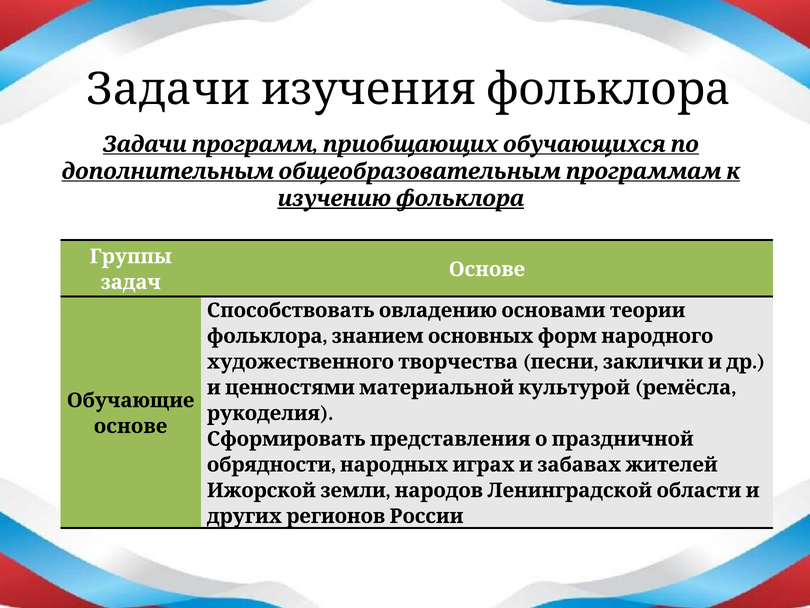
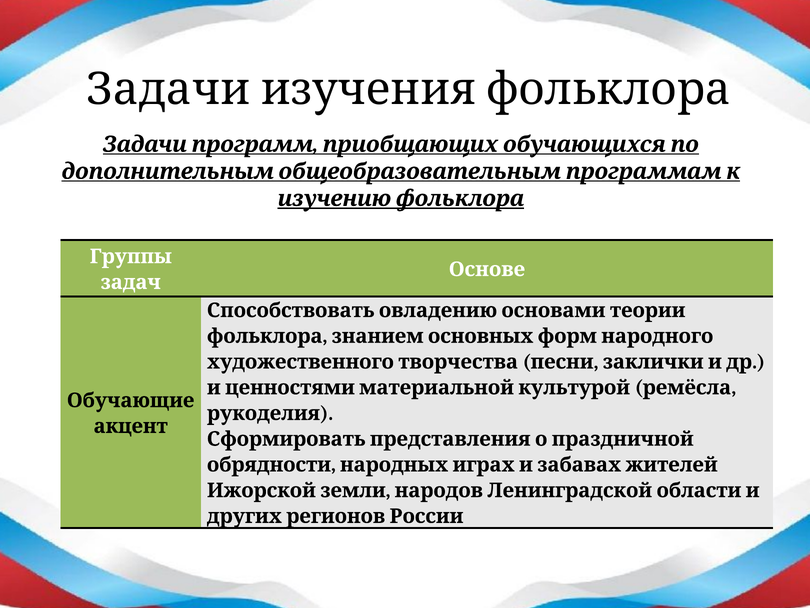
основе: основе -> акцент (131, 426)
